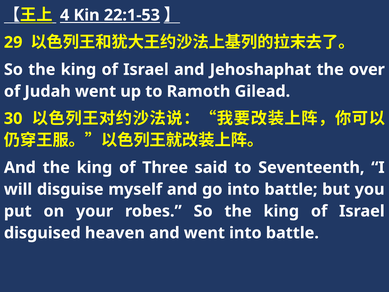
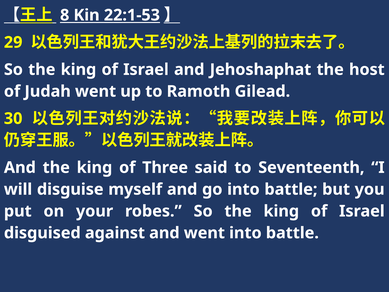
4: 4 -> 8 (65, 15)
over: over -> host (367, 69)
heaven: heaven -> against (115, 233)
